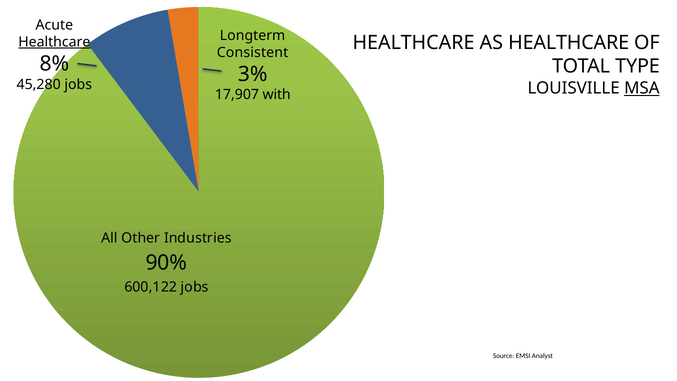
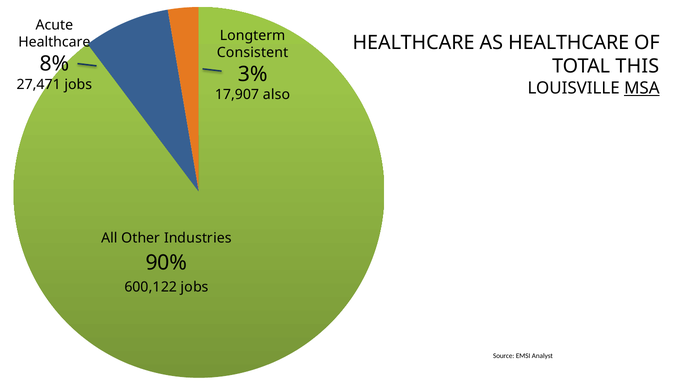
Healthcare underline: present -> none (54, 42)
TYPE: TYPE -> THIS (637, 66)
45,280: 45,280 -> 27,471 (39, 84)
with: with -> also (276, 95)
